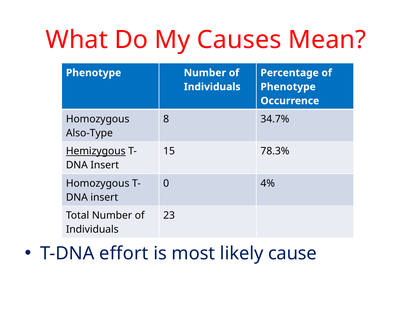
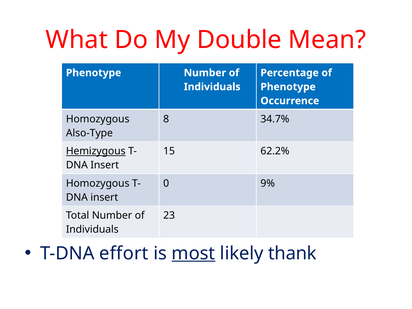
Causes: Causes -> Double (239, 40)
78.3%: 78.3% -> 62.2% (275, 151)
4%: 4% -> 9% (268, 183)
most underline: none -> present (193, 253)
cause: cause -> thank (292, 253)
